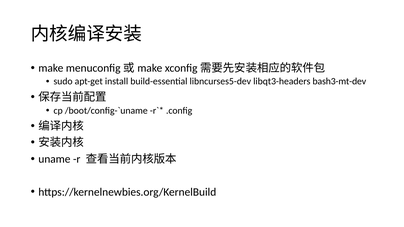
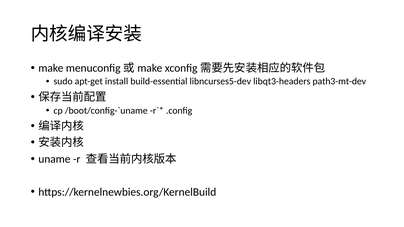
bash3-mt-dev: bash3-mt-dev -> path3-mt-dev (339, 82)
